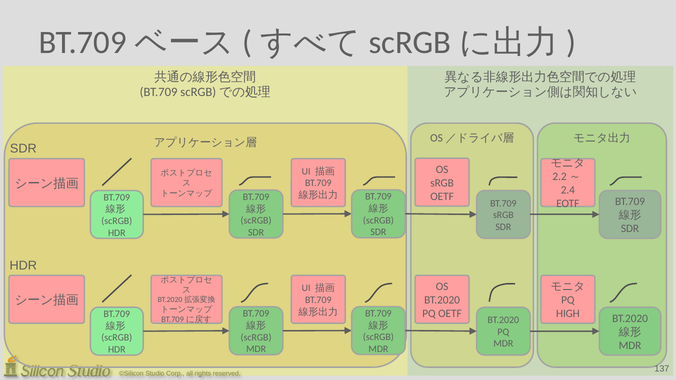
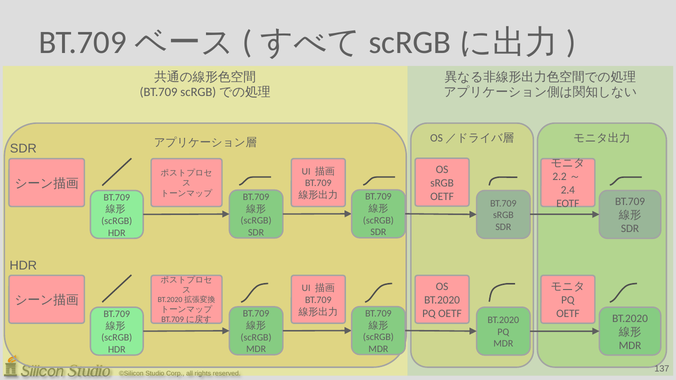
HIGH: HIGH -> OETF (568, 314)
